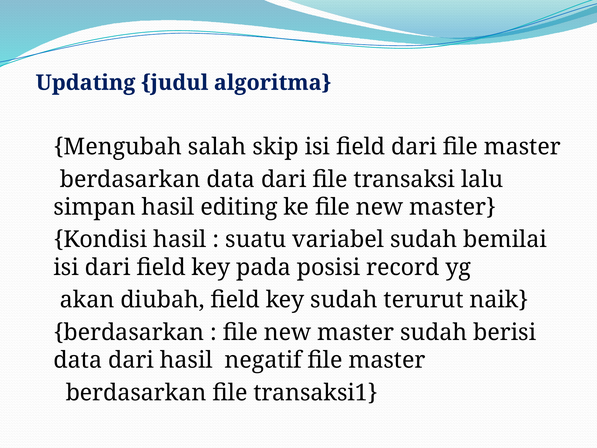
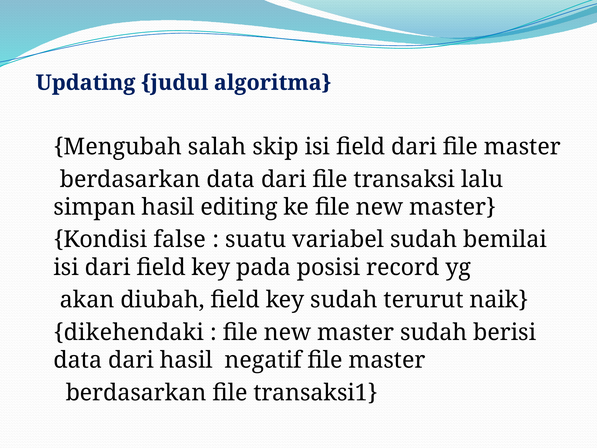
Kondisi hasil: hasil -> false (180, 240)
berdasarkan: berdasarkan -> dikehendaki (129, 332)
